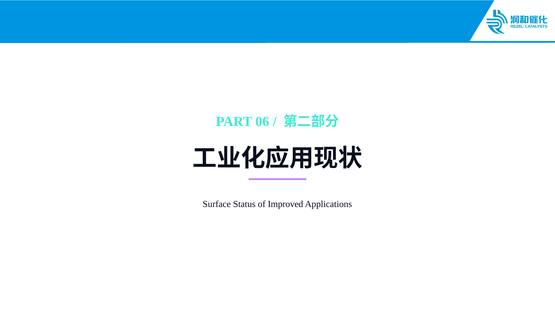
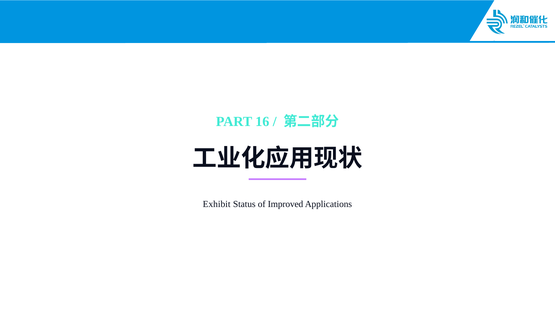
06: 06 -> 16 (262, 122)
Surface: Surface -> Exhibit (217, 204)
